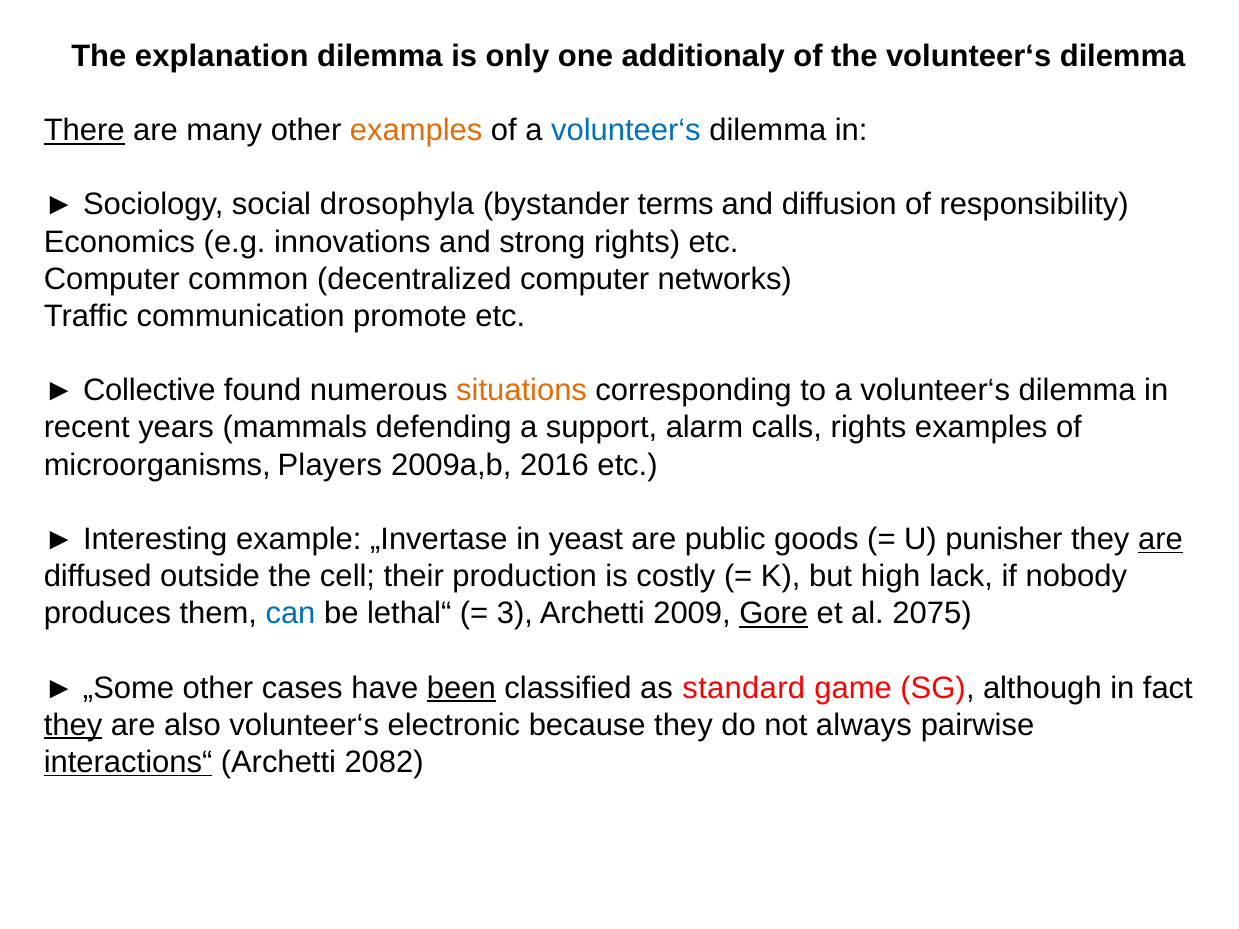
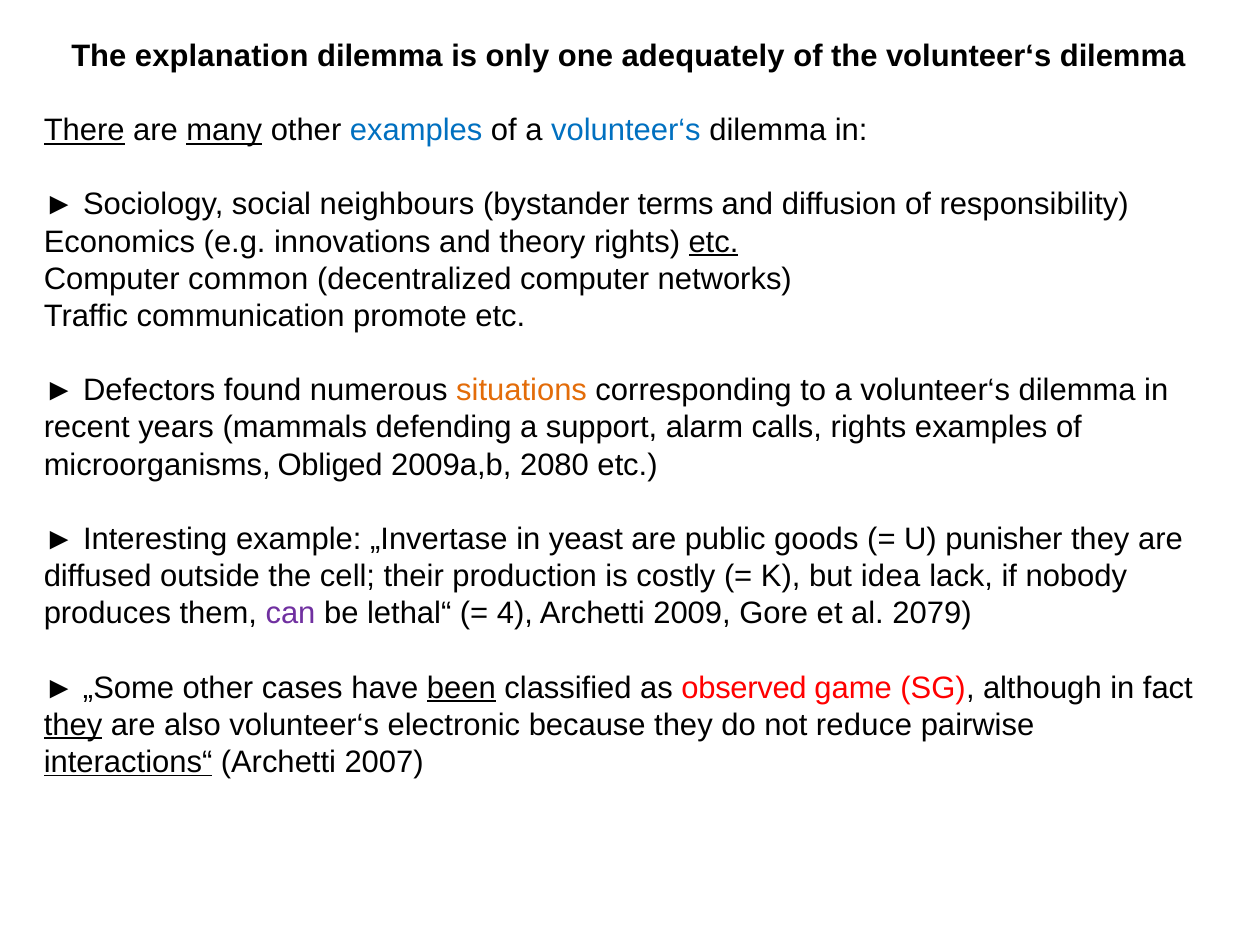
additionaly: additionaly -> adequately (703, 57)
many underline: none -> present (224, 130)
examples colour: orange -> blue (416, 130)
drosophyla: drosophyla -> neighbours (397, 205)
strong: strong -> theory (542, 242)
etc underline: none -> present (713, 242)
Collective: Collective -> Defectors (149, 391)
Players: Players -> Obliged (330, 465)
2016: 2016 -> 2080 (554, 465)
are underline: present -> none (1160, 539)
high: high -> idea (891, 576)
can colour: blue -> purple (291, 614)
3: 3 -> 4 (515, 614)
Gore underline: present -> none (774, 614)
2075: 2075 -> 2079 (932, 614)
standard: standard -> observed (744, 688)
always: always -> reduce (864, 725)
2082: 2082 -> 2007 (384, 762)
